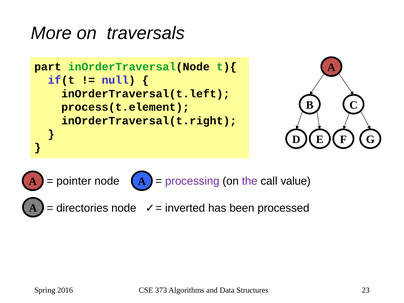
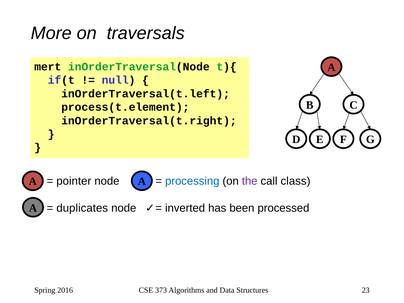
part: part -> mert (48, 67)
processing colour: purple -> blue (192, 181)
value: value -> class (296, 181)
directories: directories -> duplicates (82, 208)
